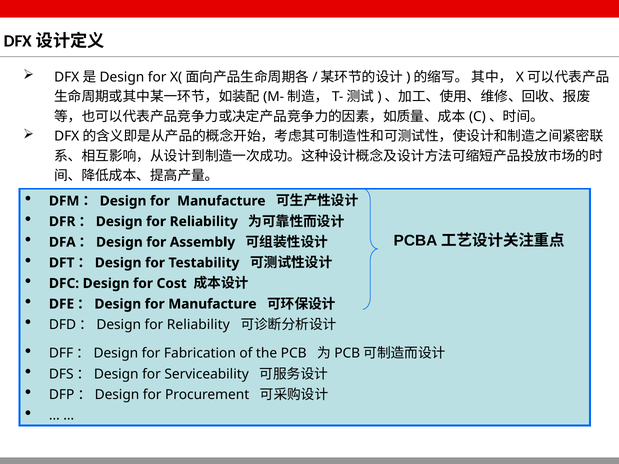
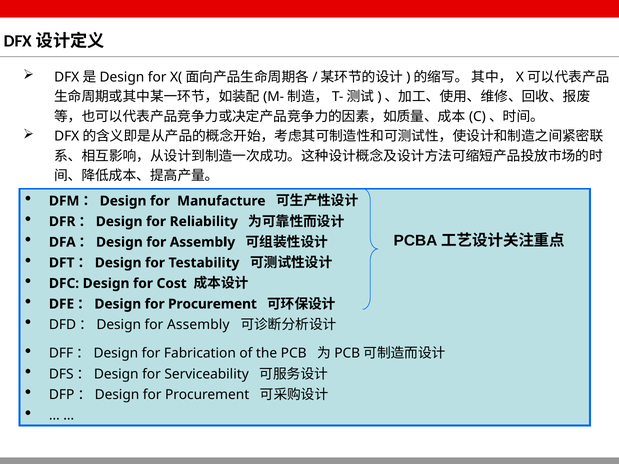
Manufacture: Manufacture -> Procurement (212, 304)
DFD：Design for Reliability: Reliability -> Assembly (198, 325)
